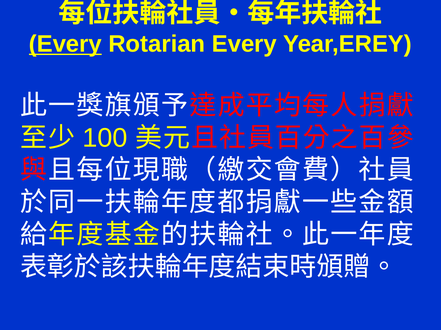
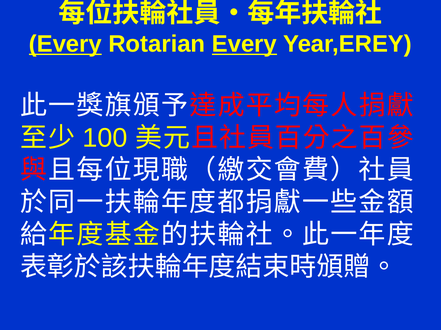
Every underline: none -> present (244, 44)
